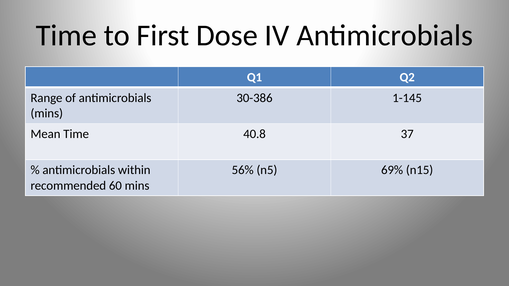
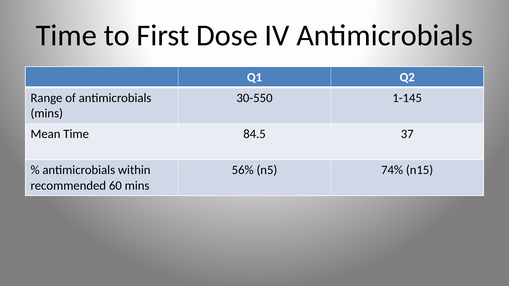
30-386: 30-386 -> 30-550 (254, 98)
40.8: 40.8 -> 84.5 (254, 134)
69%: 69% -> 74% (392, 170)
